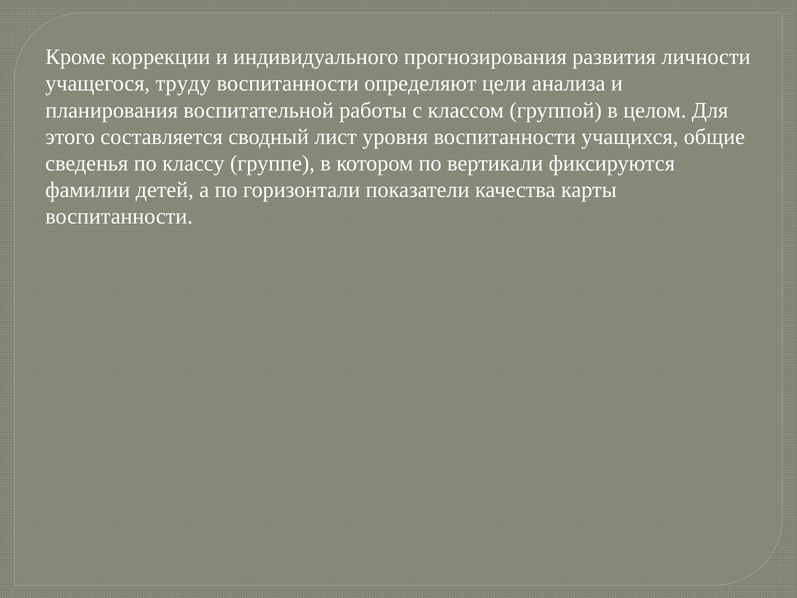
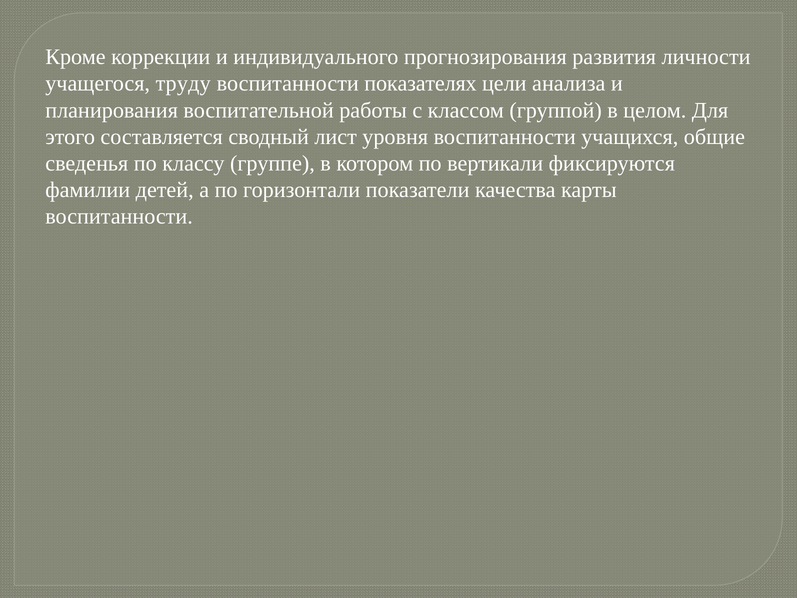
определяют: определяют -> показателях (420, 84)
